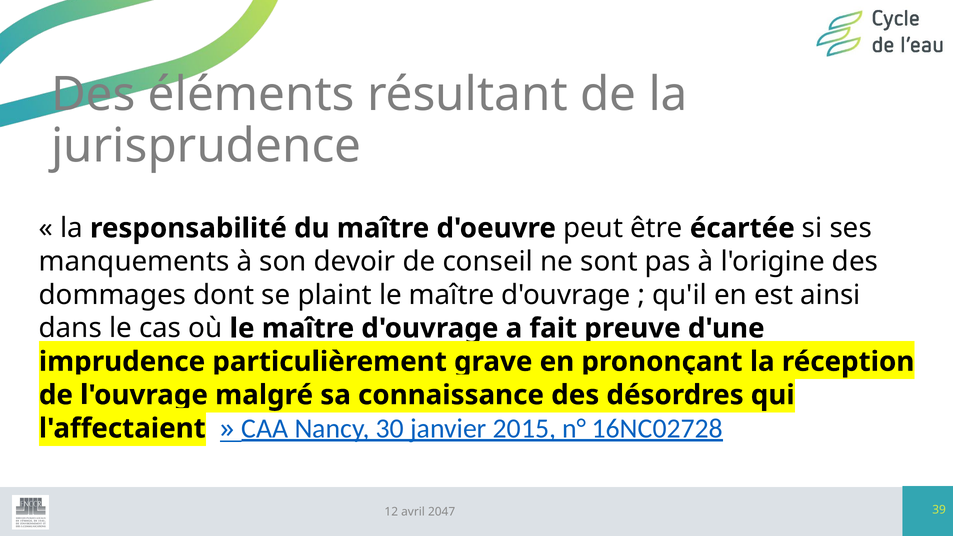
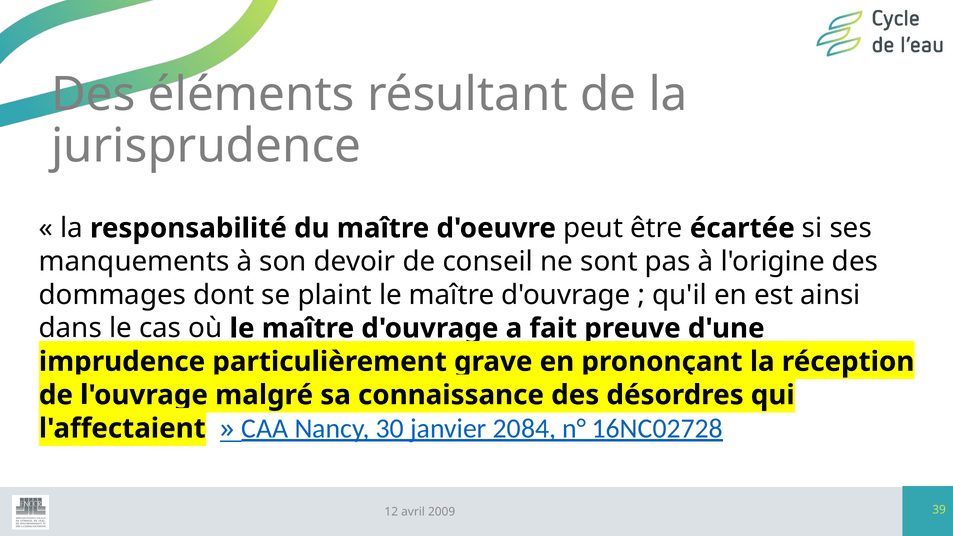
2015: 2015 -> 2084 (524, 428)
2047: 2047 -> 2009 (442, 512)
